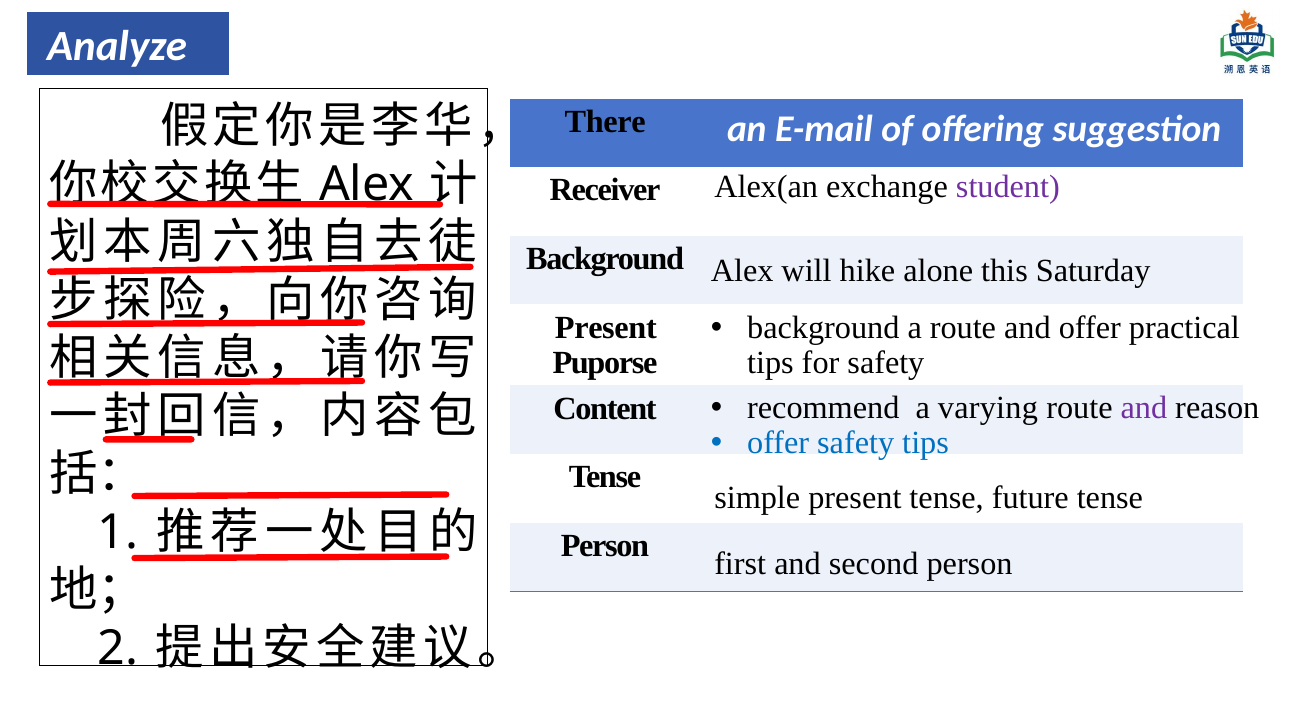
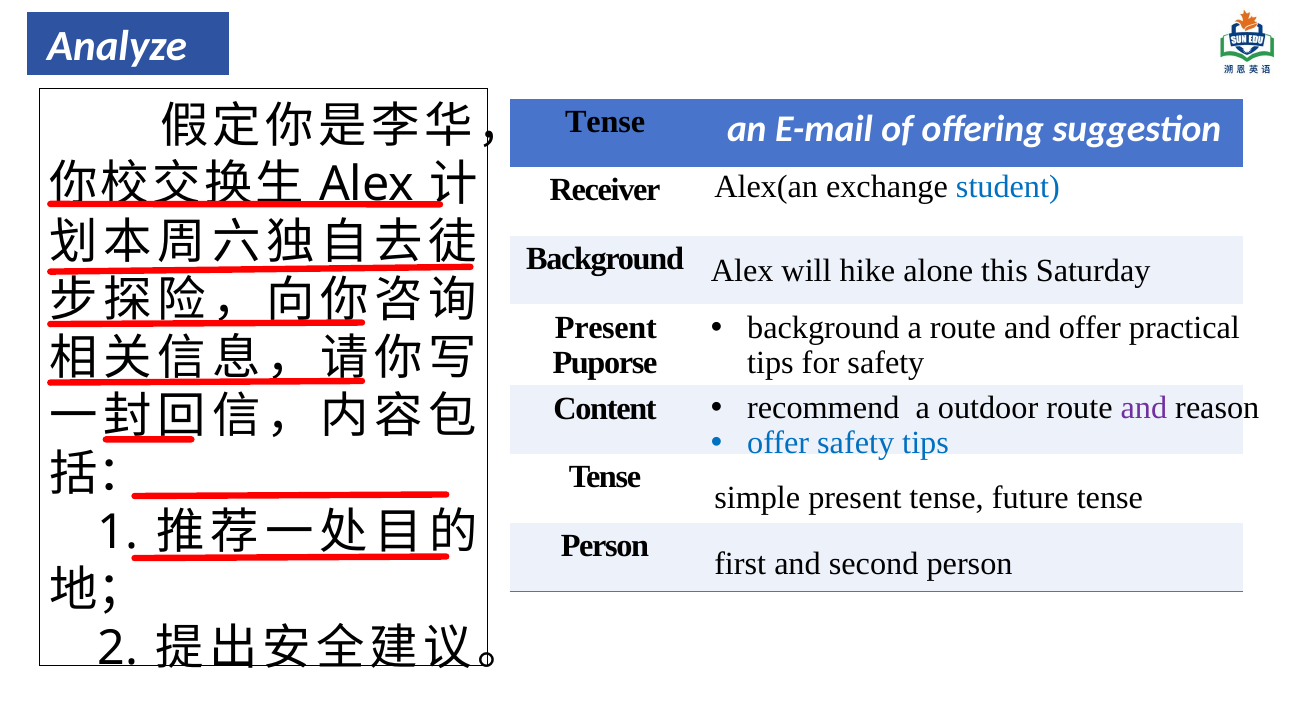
There: There -> Tense (605, 122)
student colour: purple -> blue (1008, 187)
varying: varying -> outdoor (988, 408)
